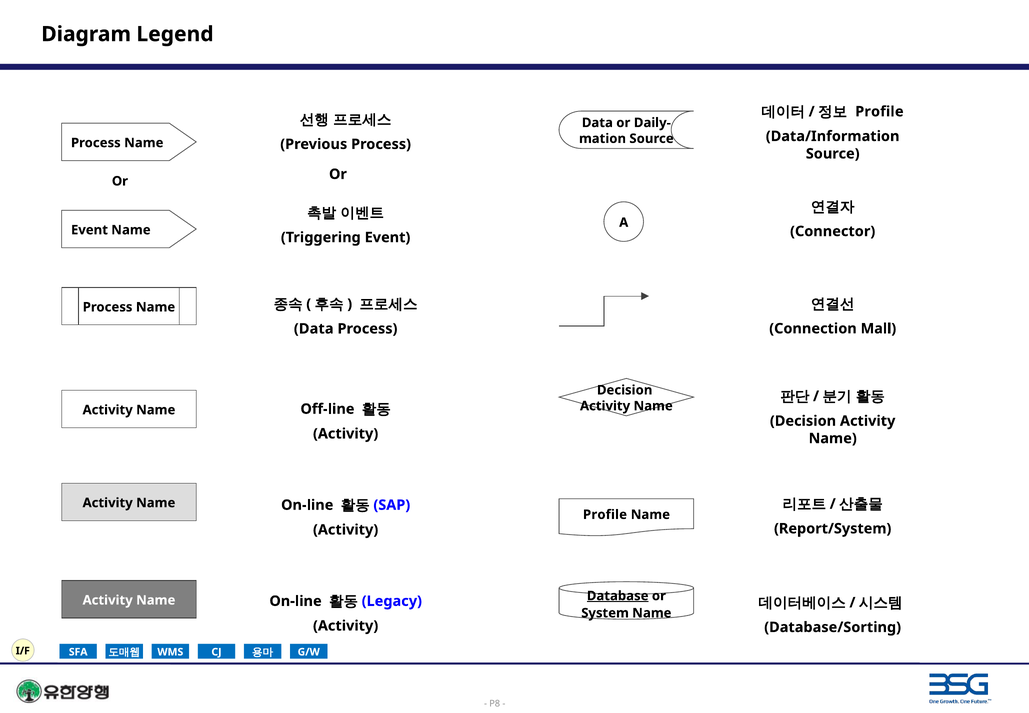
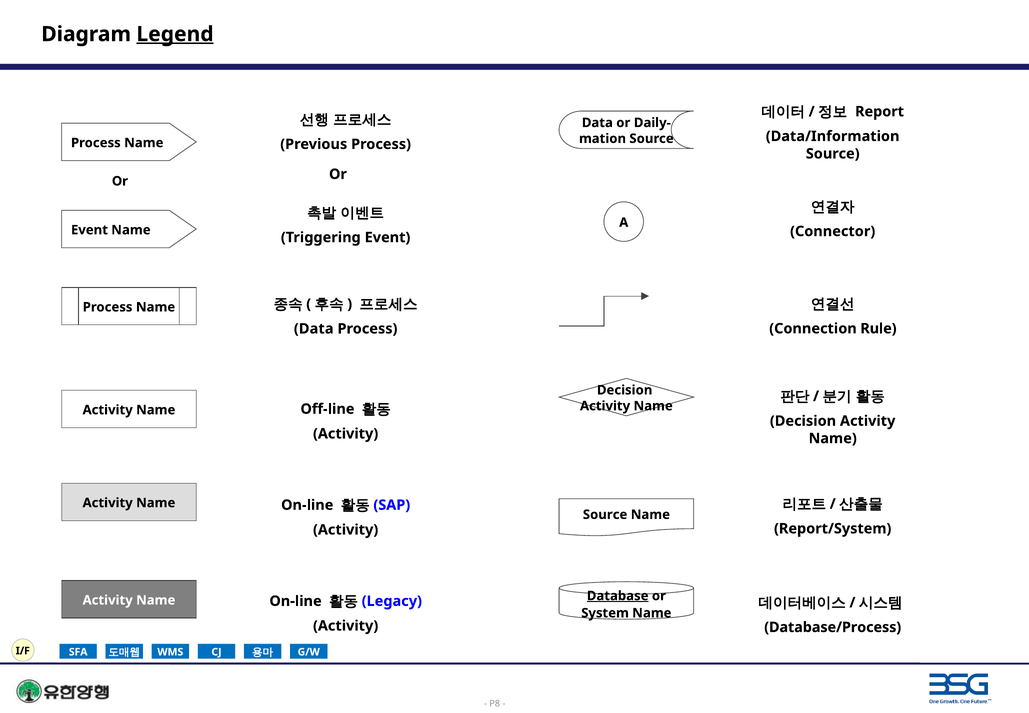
Legend underline: none -> present (175, 34)
Profile: Profile -> Report (879, 111)
Mall: Mall -> Rule (878, 328)
Profile: Profile -> Source (605, 514)
Database/Sorting: Database/Sorting -> Database/Process (833, 627)
